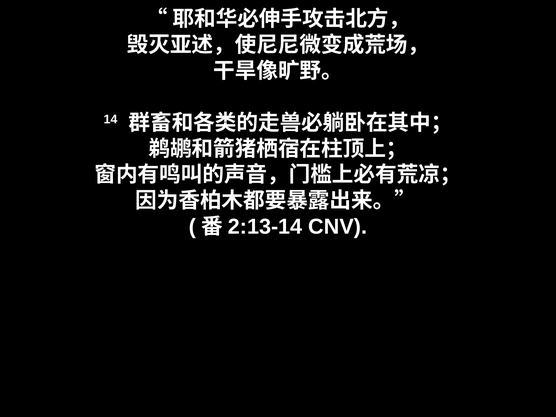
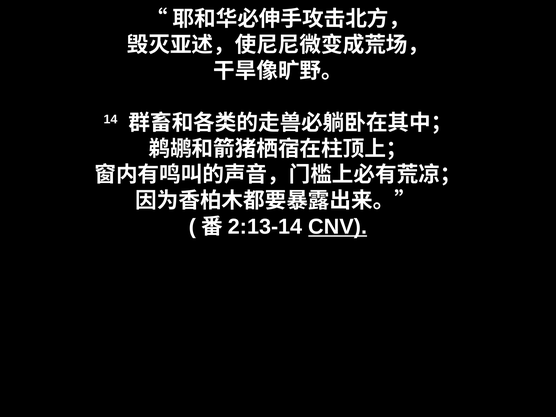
CNV underline: none -> present (338, 227)
